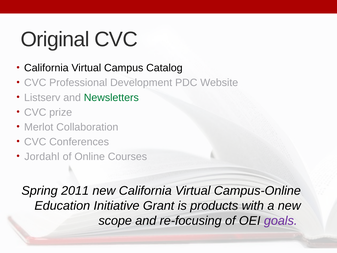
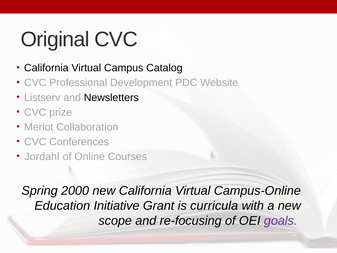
Newsletters colour: green -> black (111, 97)
2011: 2011 -> 2000 (75, 190)
products: products -> curricula (214, 205)
